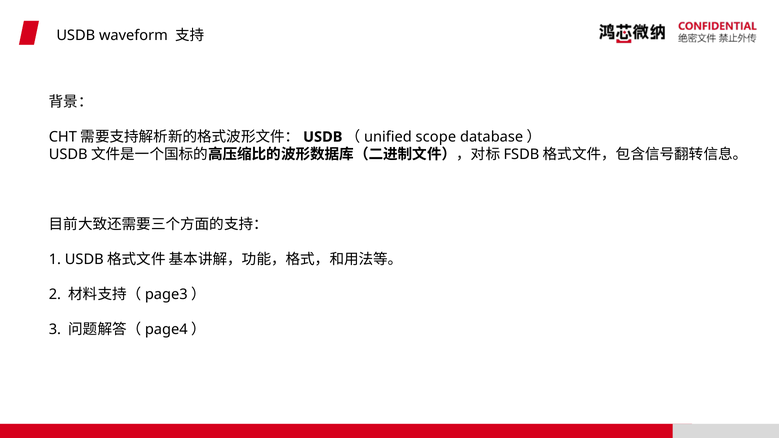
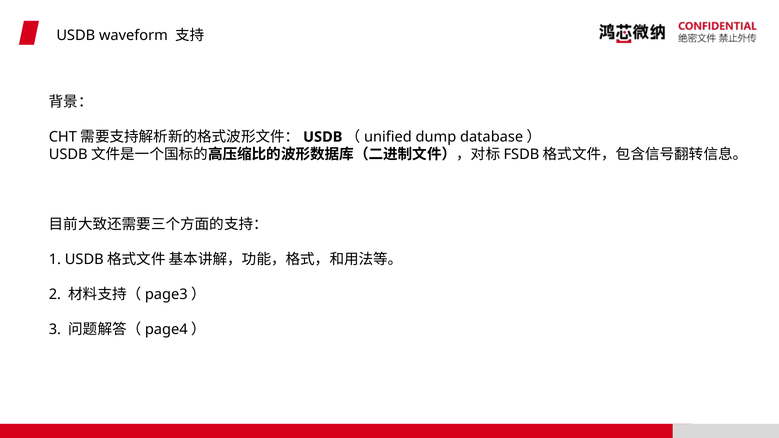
scope: scope -> dump (436, 137)
